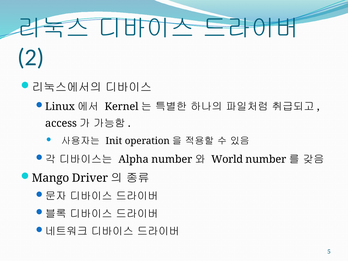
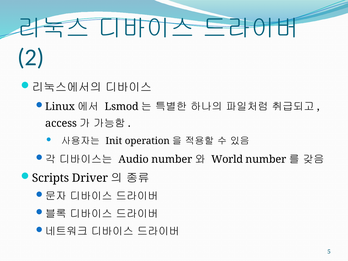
Kernel: Kernel -> Lsmod (122, 107)
Alpha: Alpha -> Audio (134, 159)
Mango: Mango -> Scripts (50, 178)
